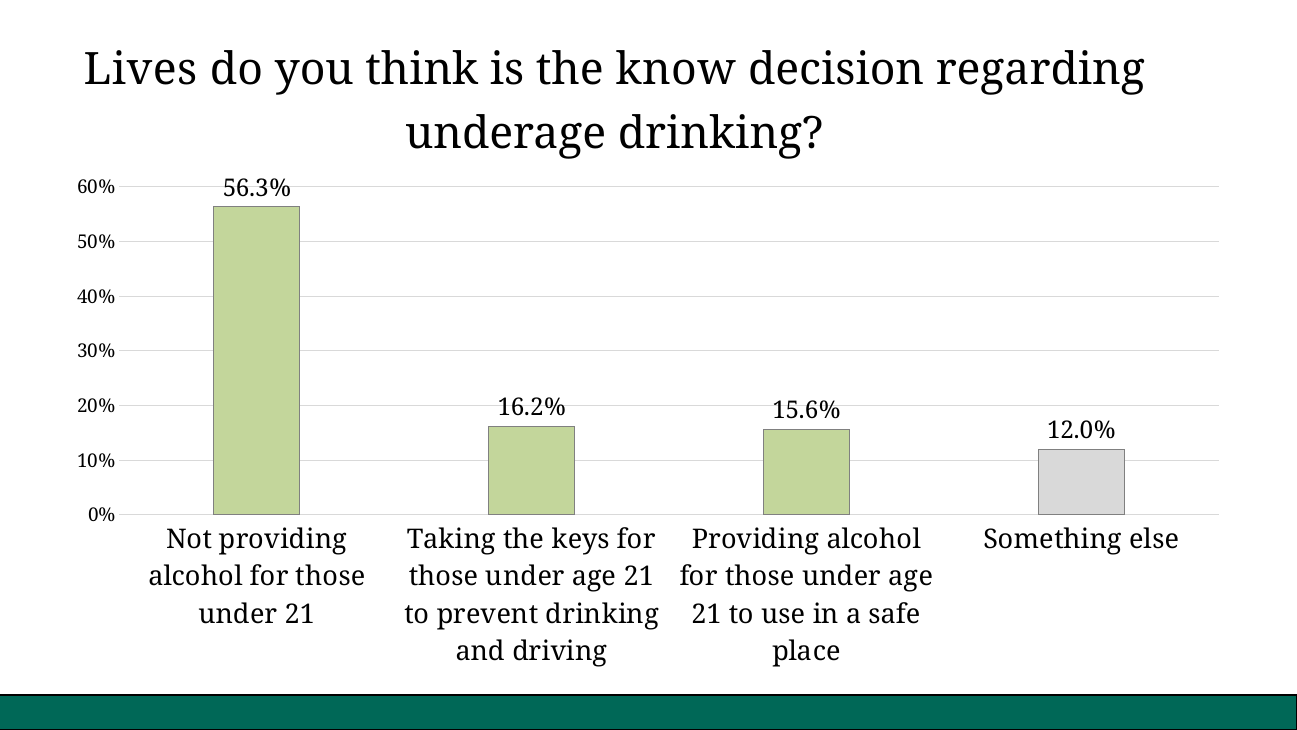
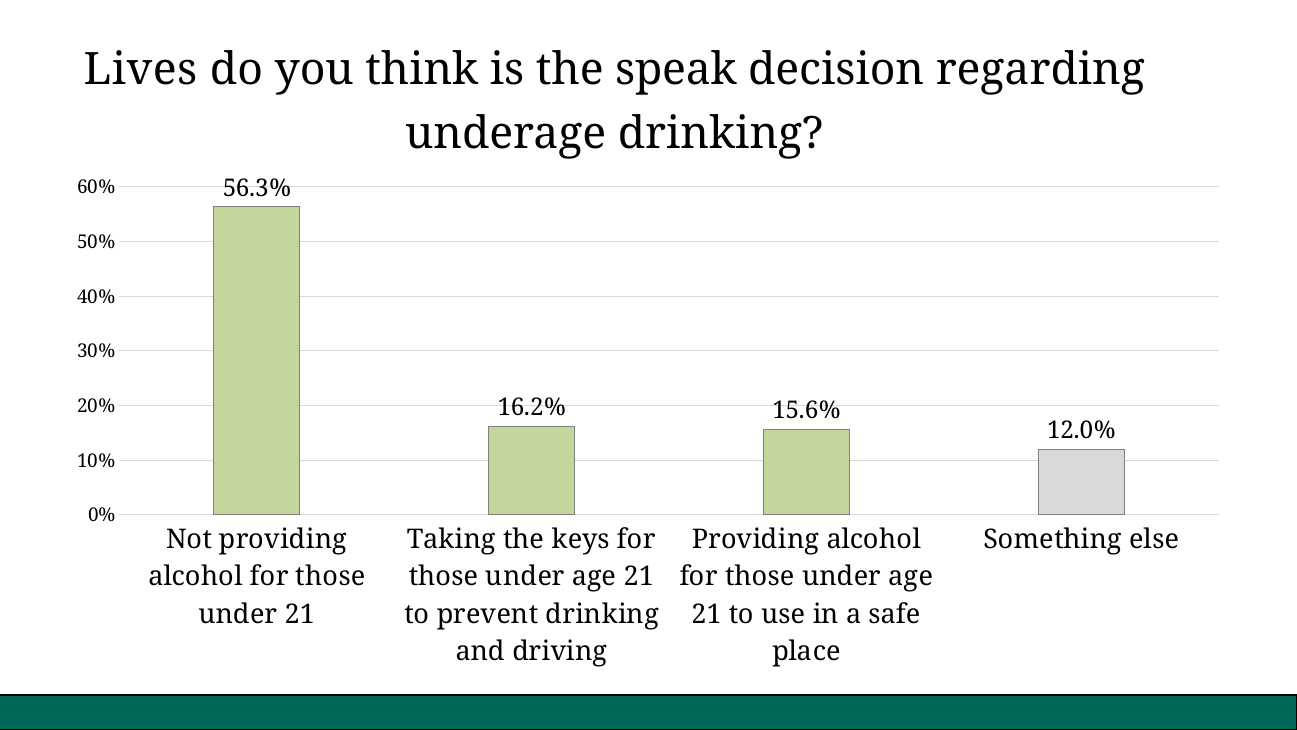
know: know -> speak (676, 70)
